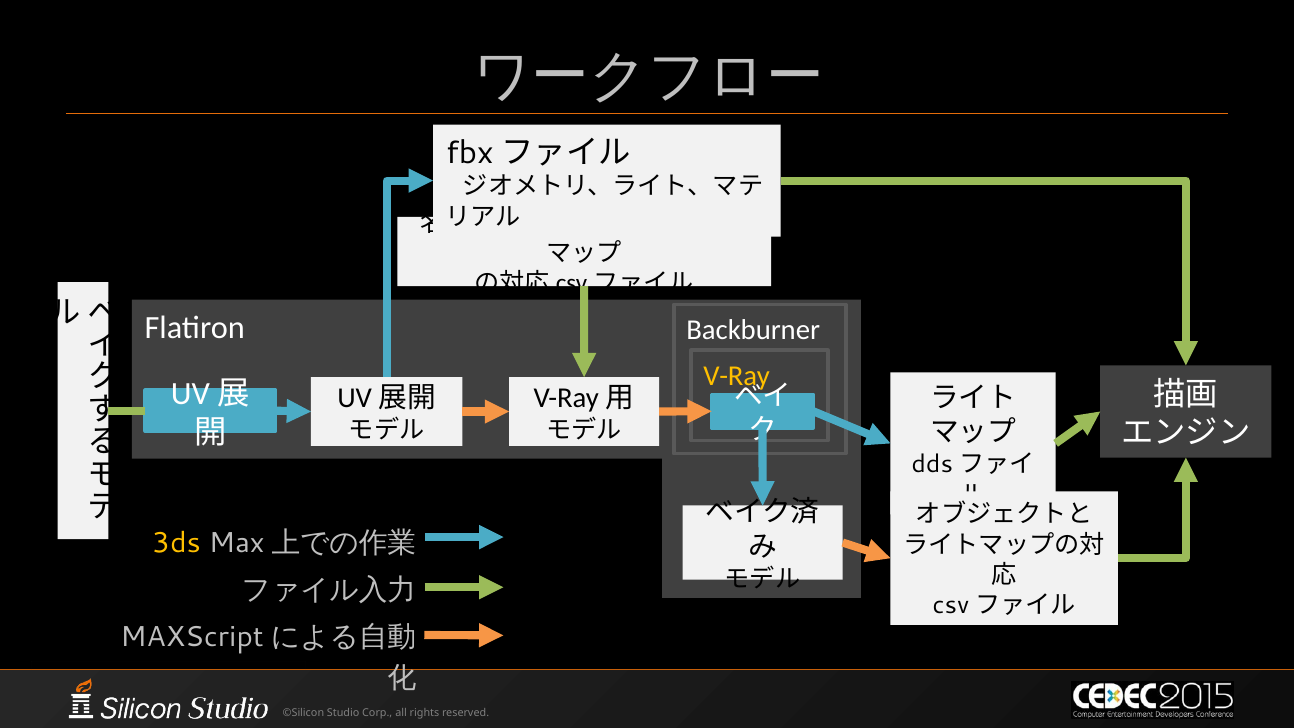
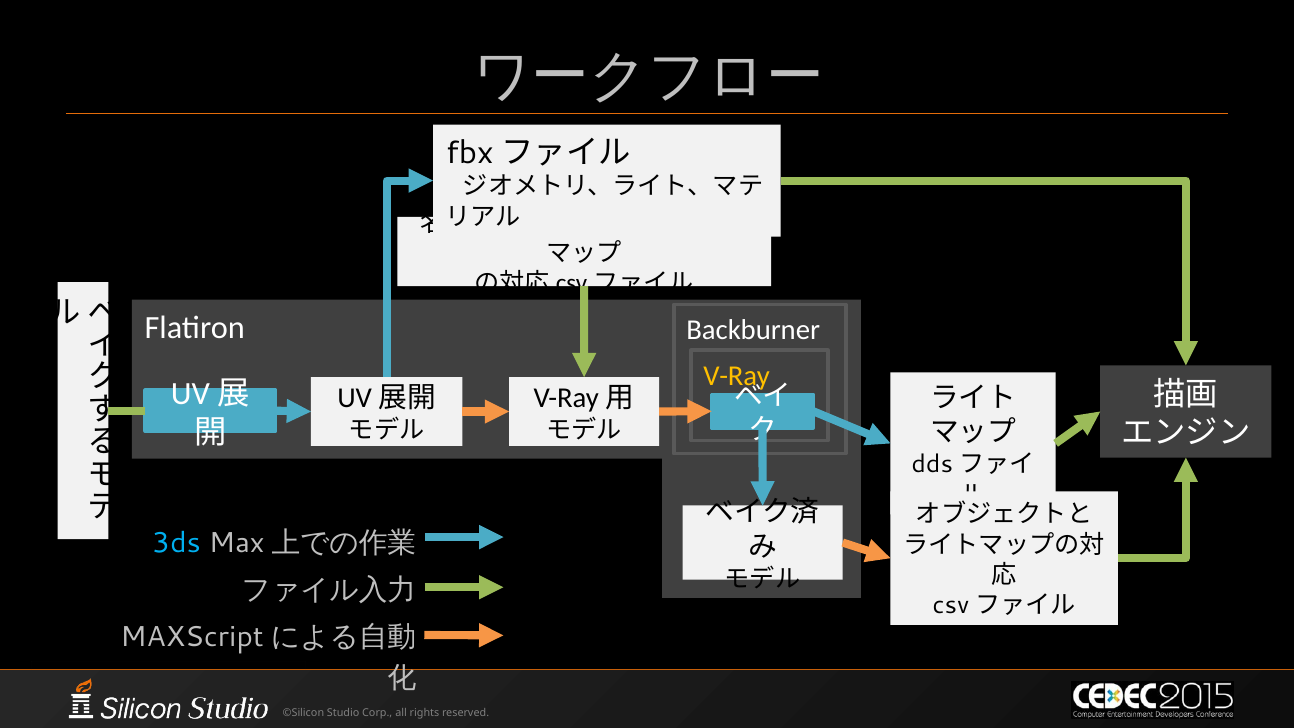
3ds colour: yellow -> light blue (176, 543)
